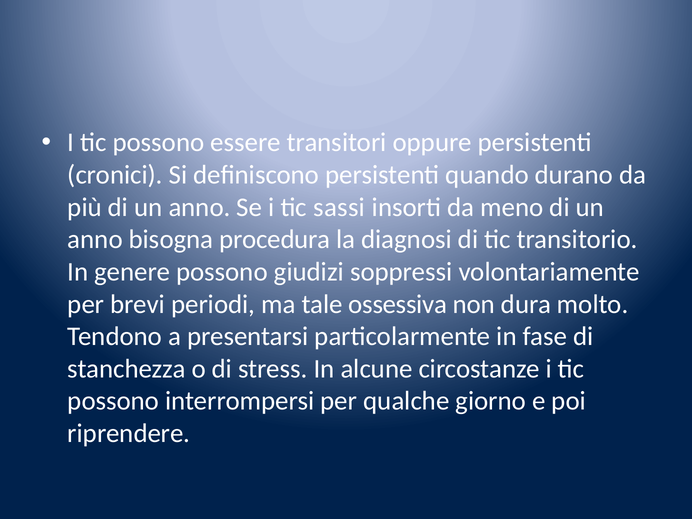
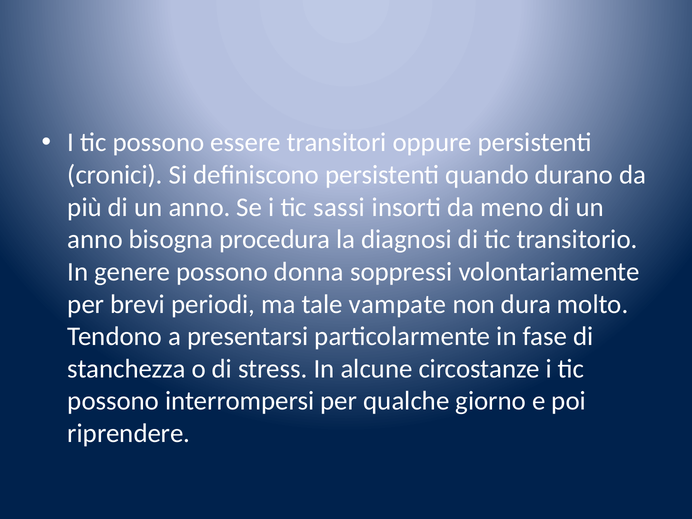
giudizi: giudizi -> donna (309, 272)
ossessiva: ossessiva -> vampate (397, 304)
